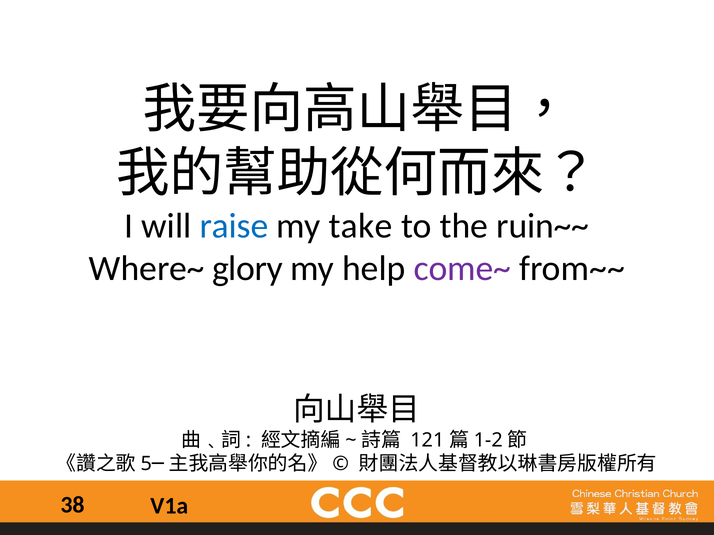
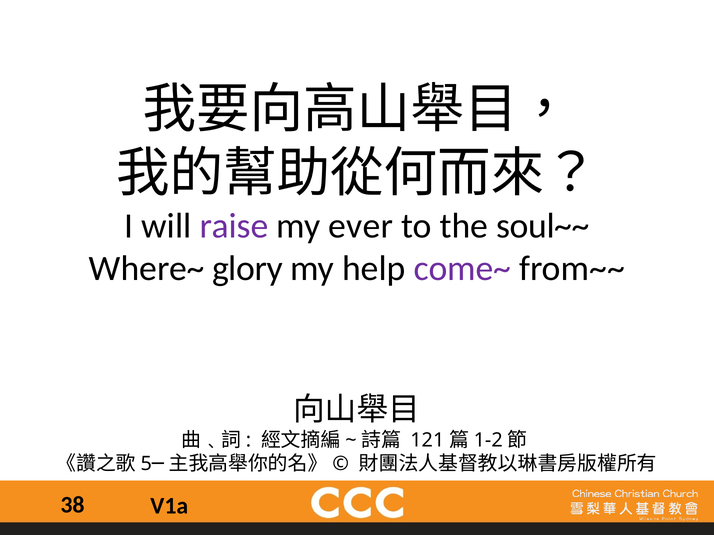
raise colour: blue -> purple (234, 226)
take: take -> ever (361, 226)
ruin~~: ruin~~ -> soul~~ (543, 226)
